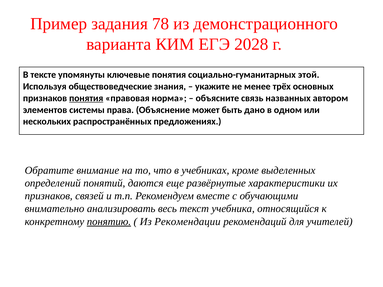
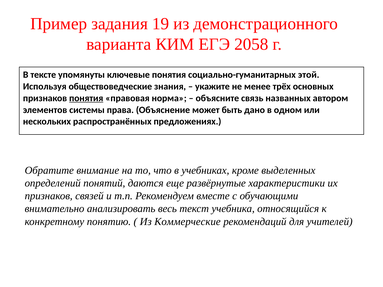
78: 78 -> 19 (161, 24)
2028: 2028 -> 2058 (251, 44)
понятию underline: present -> none (109, 222)
Рекомендации: Рекомендации -> Коммерческие (187, 222)
